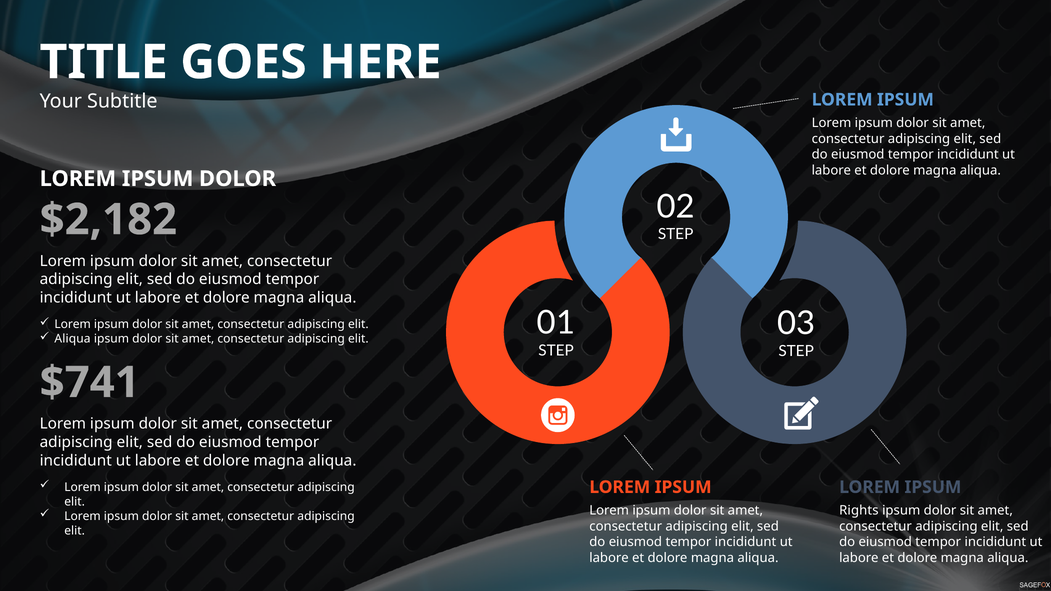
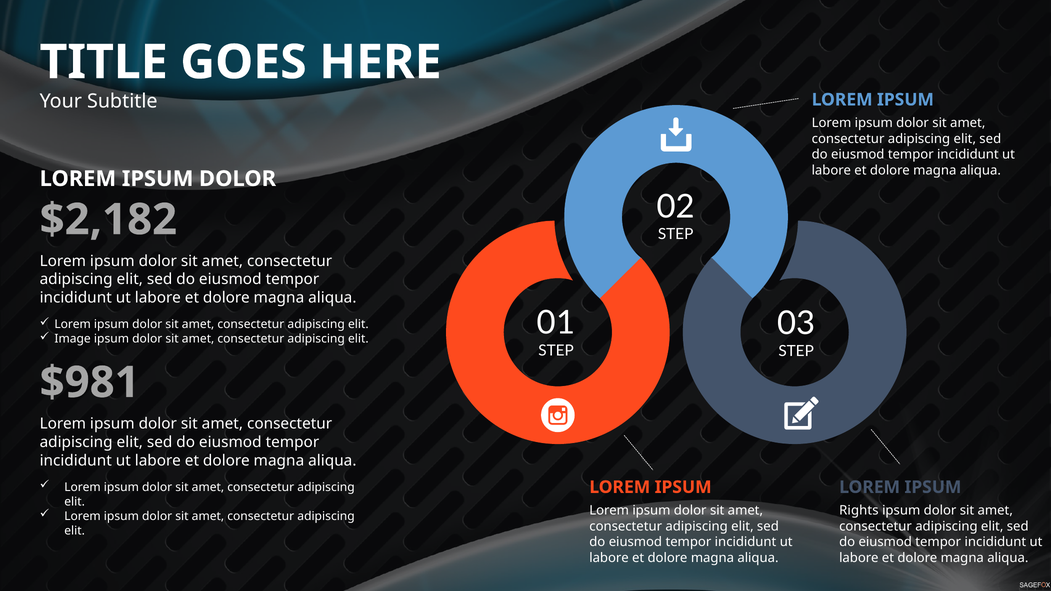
Aliqua: Aliqua -> Image (73, 339)
$741: $741 -> $981 (90, 383)
